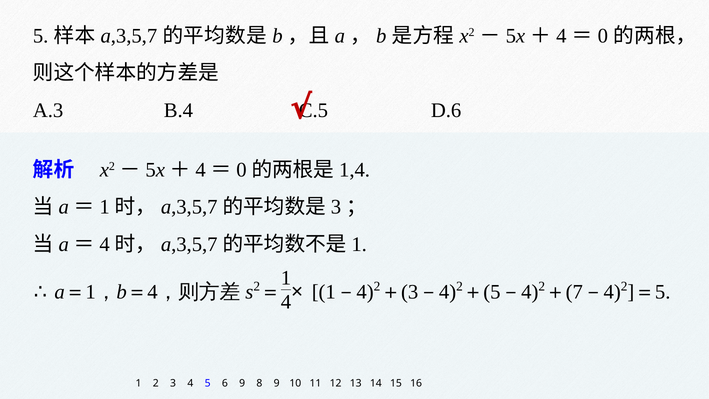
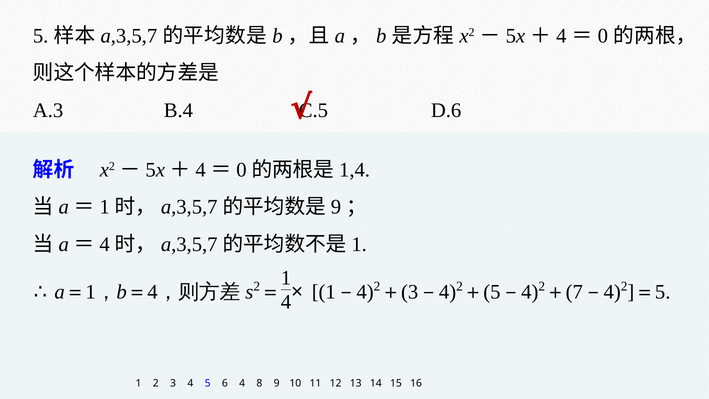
3: 3 -> 9 (336, 207)
5 9: 9 -> 4 (242, 383)
